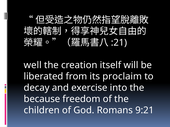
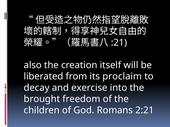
well: well -> also (33, 65)
because: because -> brought (42, 99)
9:21: 9:21 -> 2:21 (145, 111)
